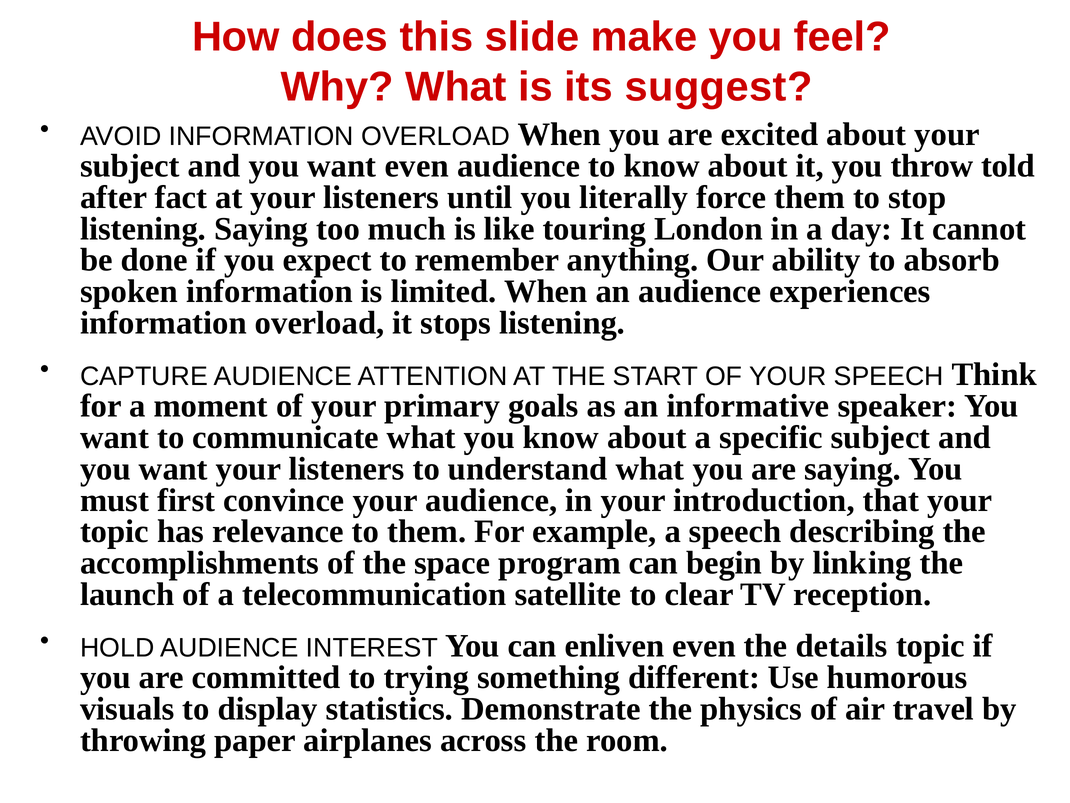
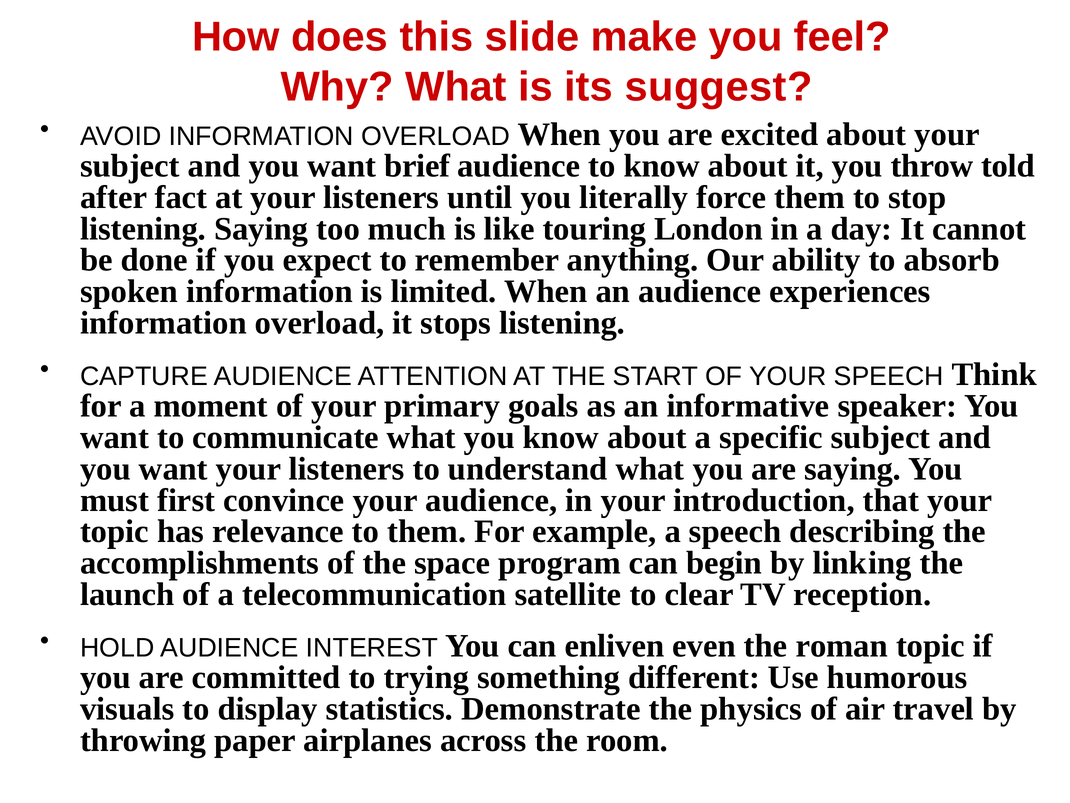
want even: even -> brief (417, 166)
details: details -> roman (842, 646)
